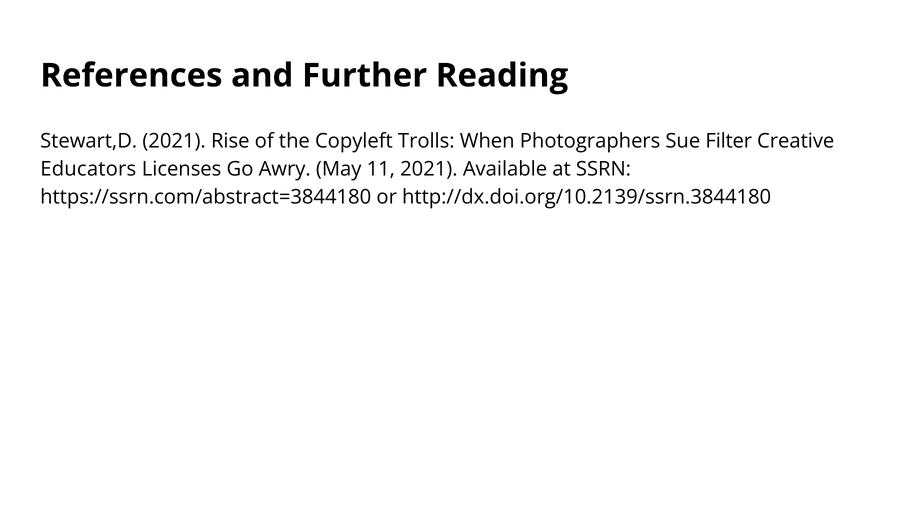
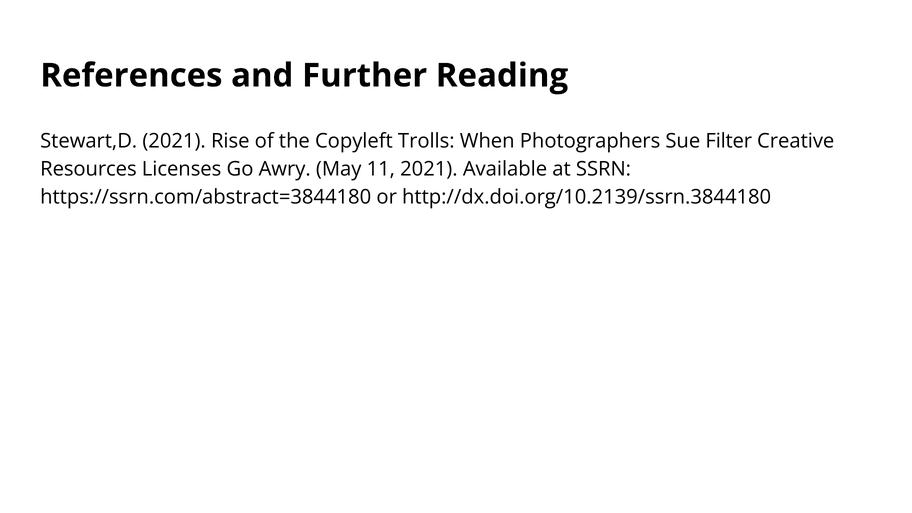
Educators: Educators -> Resources (88, 169)
